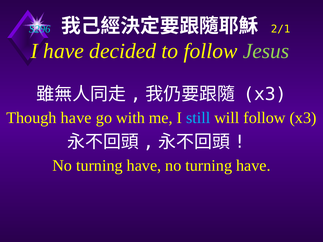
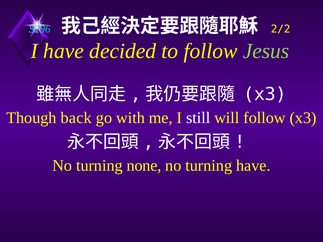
2/1: 2/1 -> 2/2 (281, 29)
Though have: have -> back (76, 118)
still colour: light blue -> white (198, 118)
have: have -> none (144, 166)
